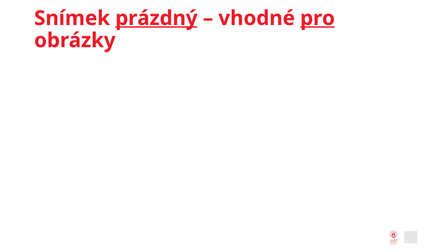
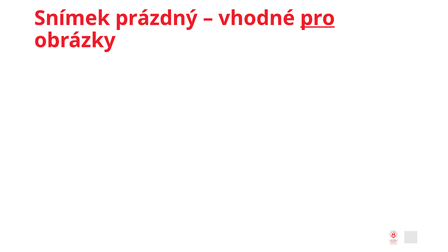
prázdný underline: present -> none (156, 18)
